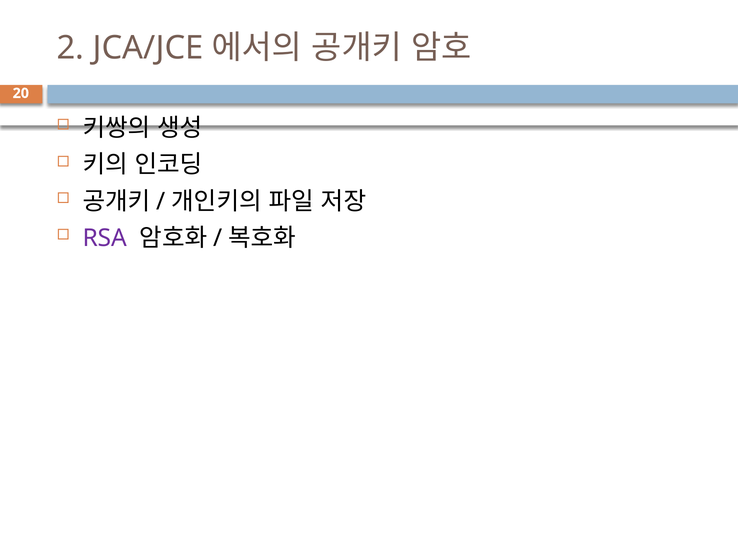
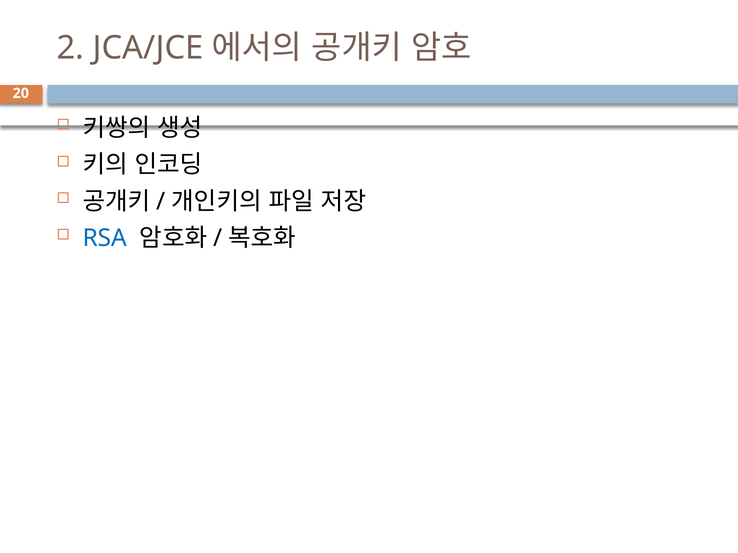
RSA colour: purple -> blue (105, 238)
